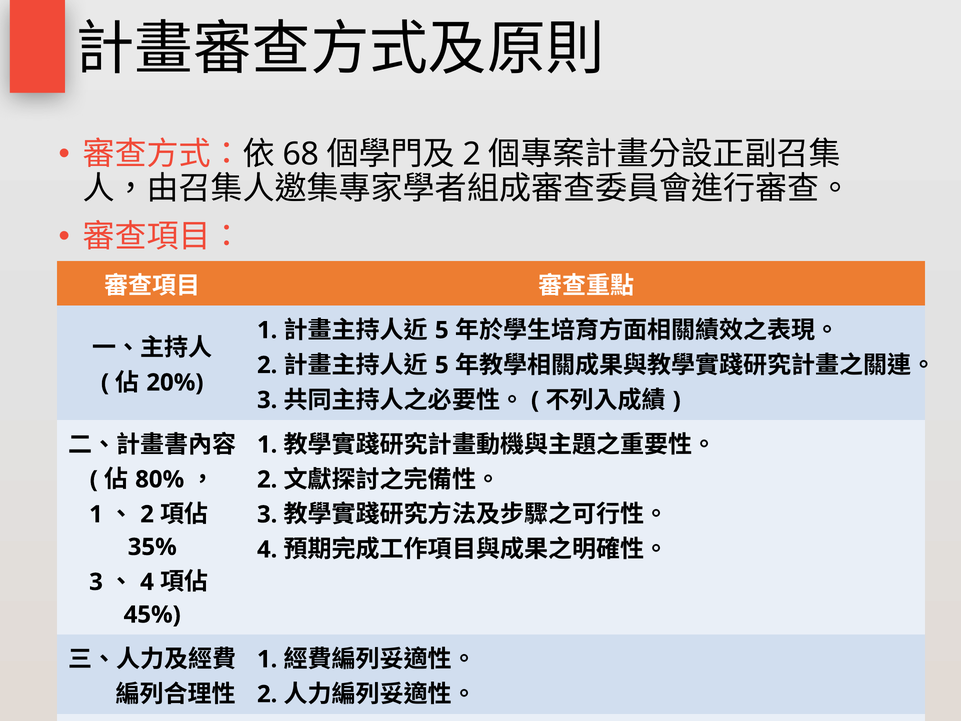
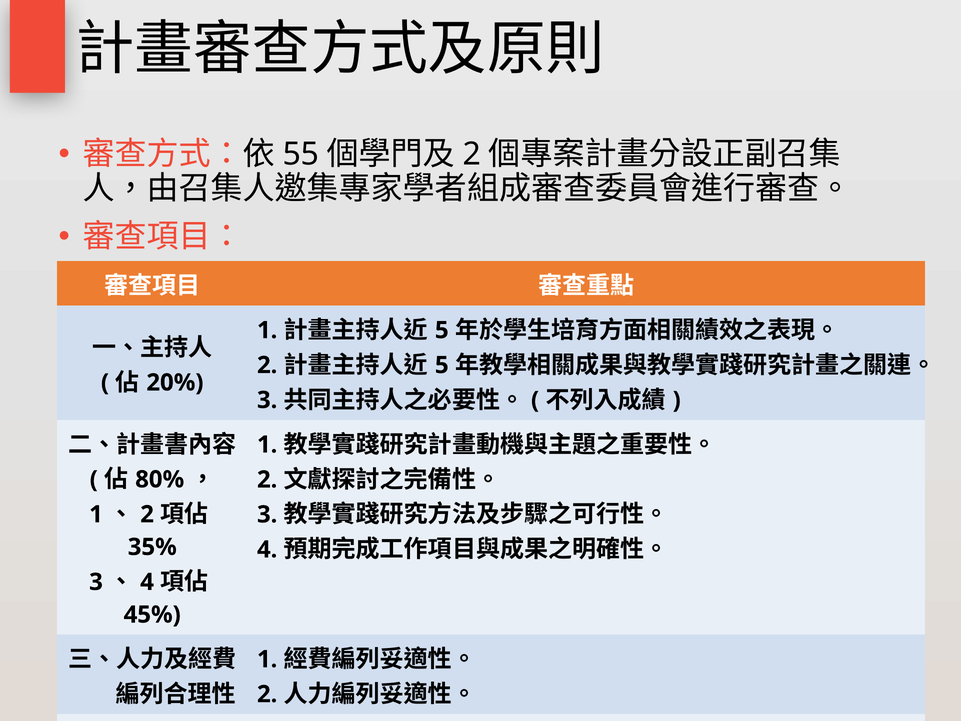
68: 68 -> 55 (301, 154)
